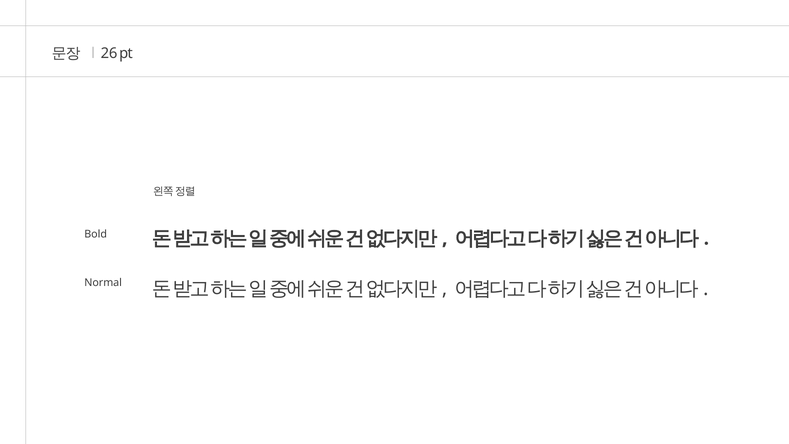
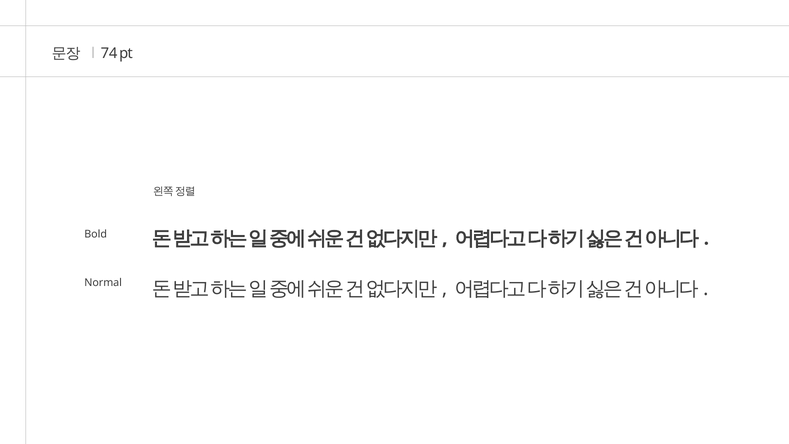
26: 26 -> 74 (109, 53)
